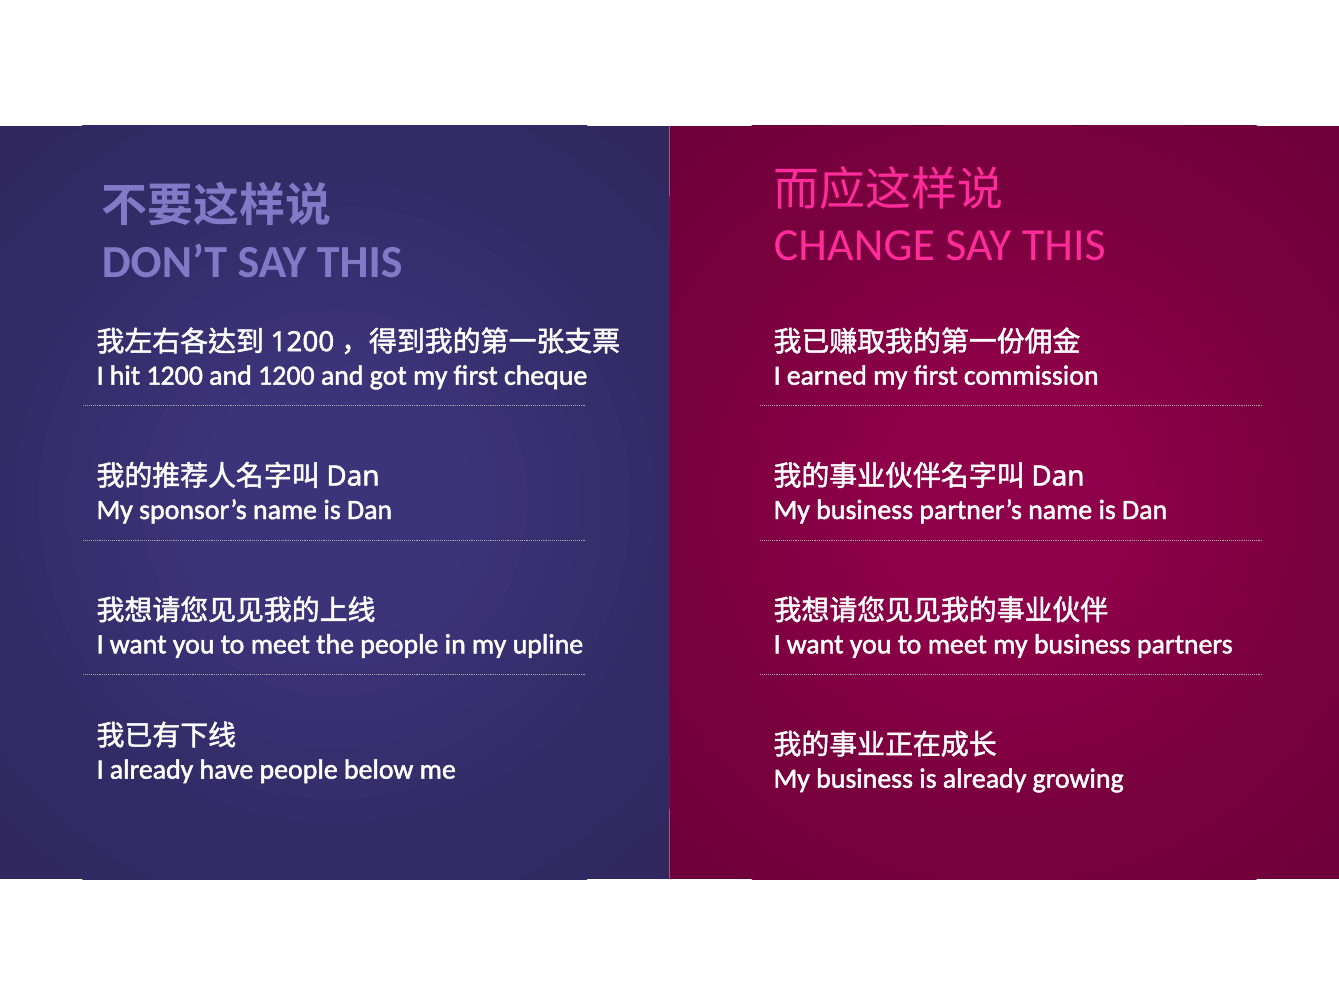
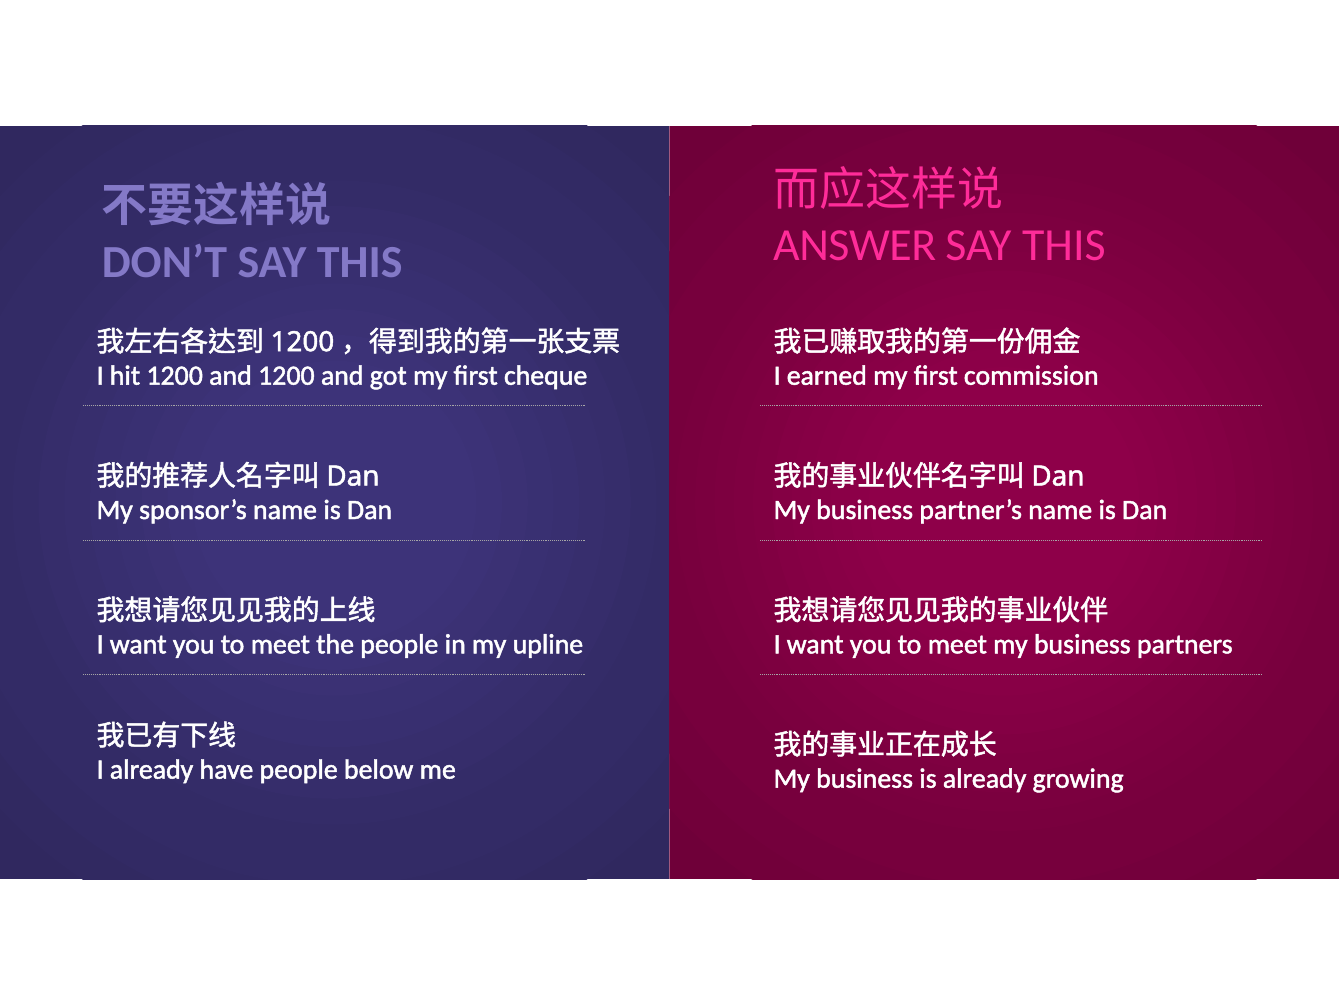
CHANGE: CHANGE -> ANSWER (855, 246)
